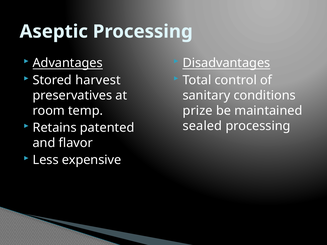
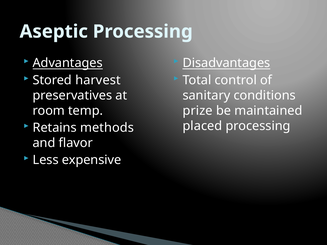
sealed: sealed -> placed (202, 126)
patented: patented -> methods (107, 128)
